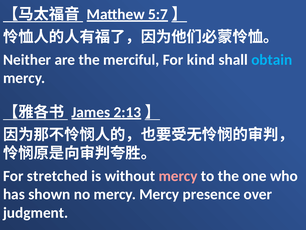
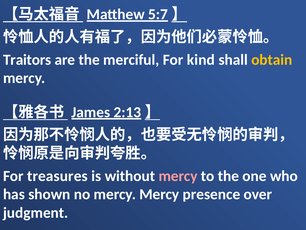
Neither: Neither -> Traitors (27, 60)
obtain colour: light blue -> yellow (272, 60)
stretched: stretched -> treasures (57, 176)
